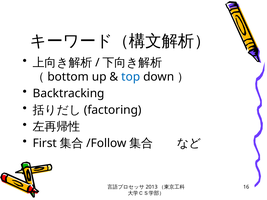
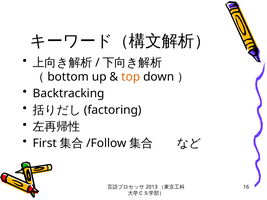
top colour: blue -> orange (131, 77)
